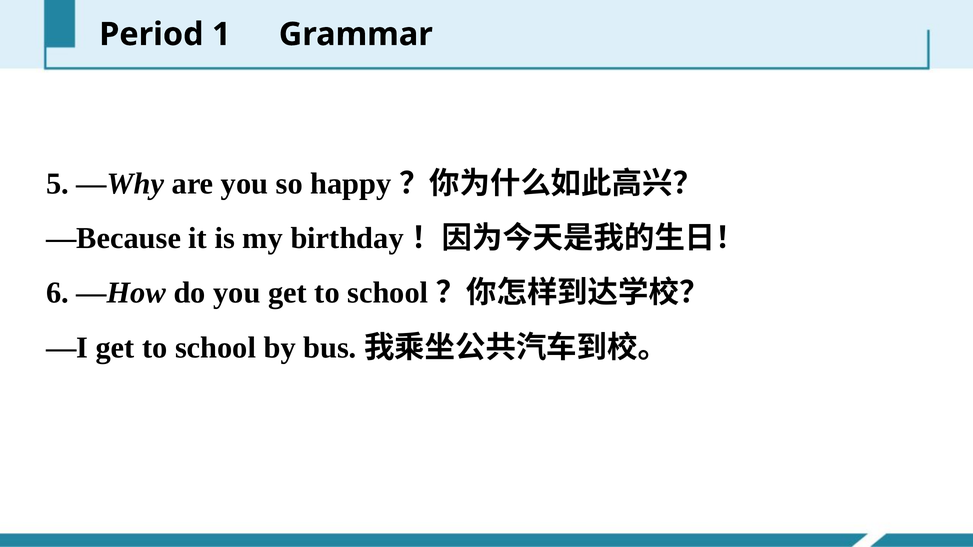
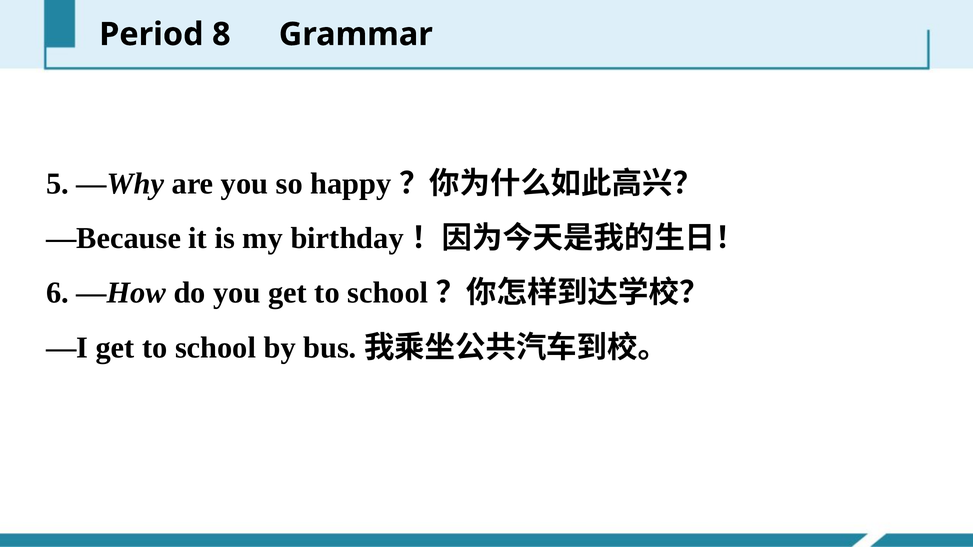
1: 1 -> 8 (221, 34)
